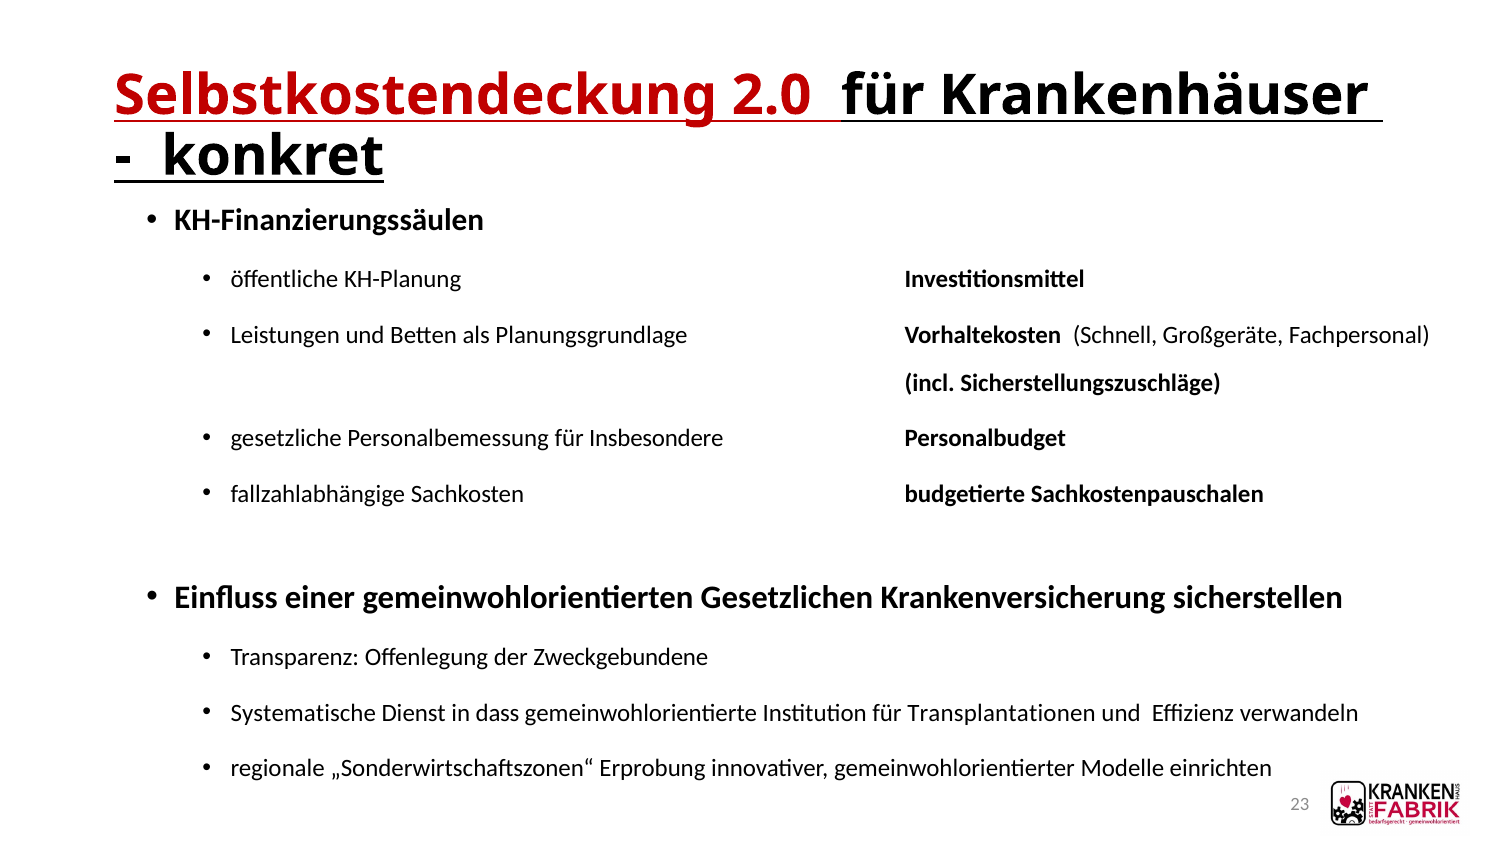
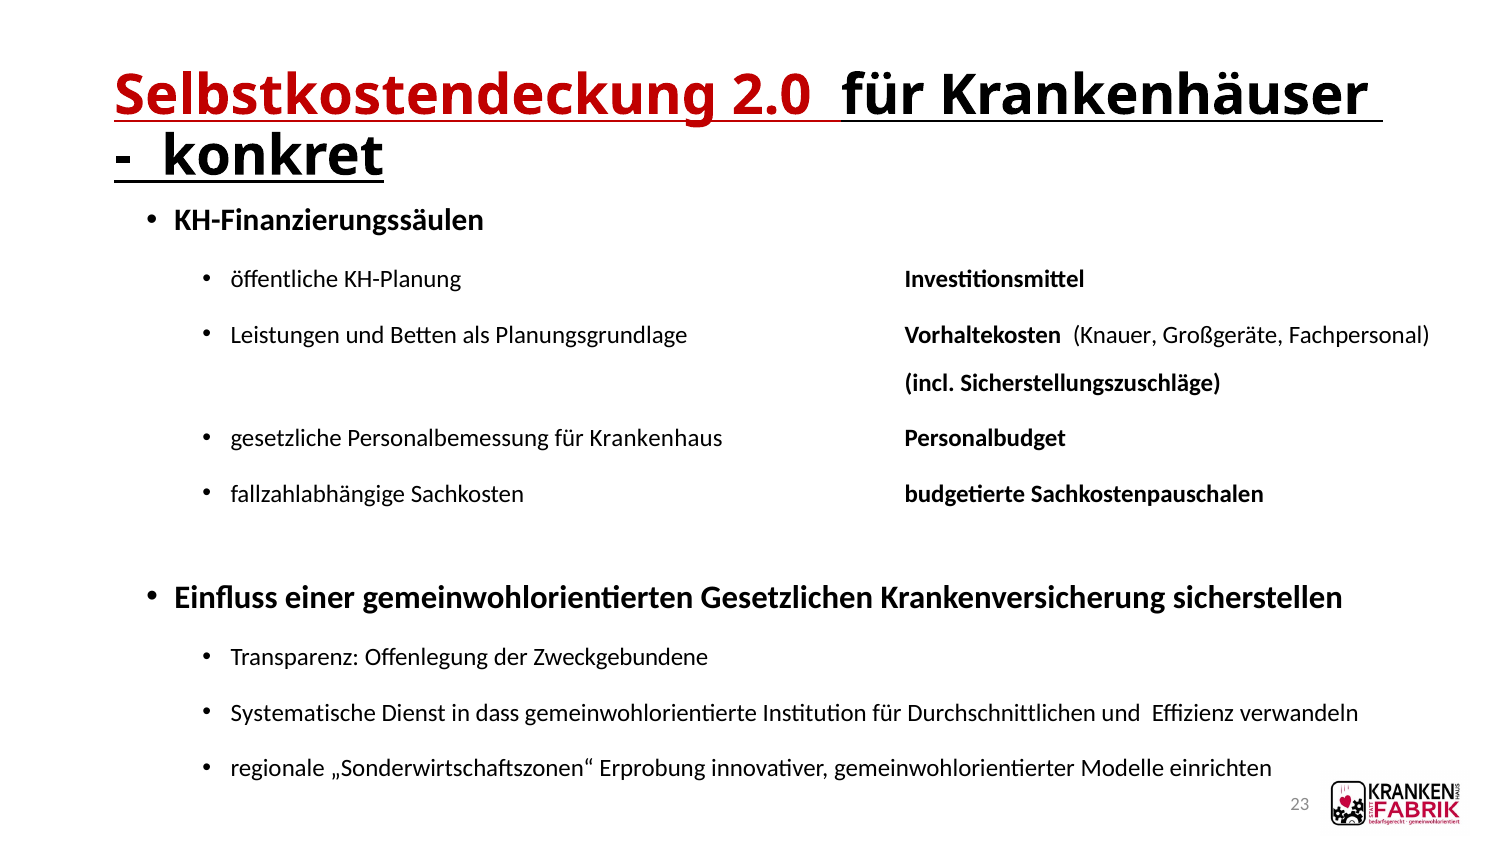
Schnell: Schnell -> Knauer (1115, 335)
Insbesondere: Insbesondere -> Krankenhaus (656, 439)
Transplantationen: Transplantationen -> Durchschnittlichen (1002, 713)
